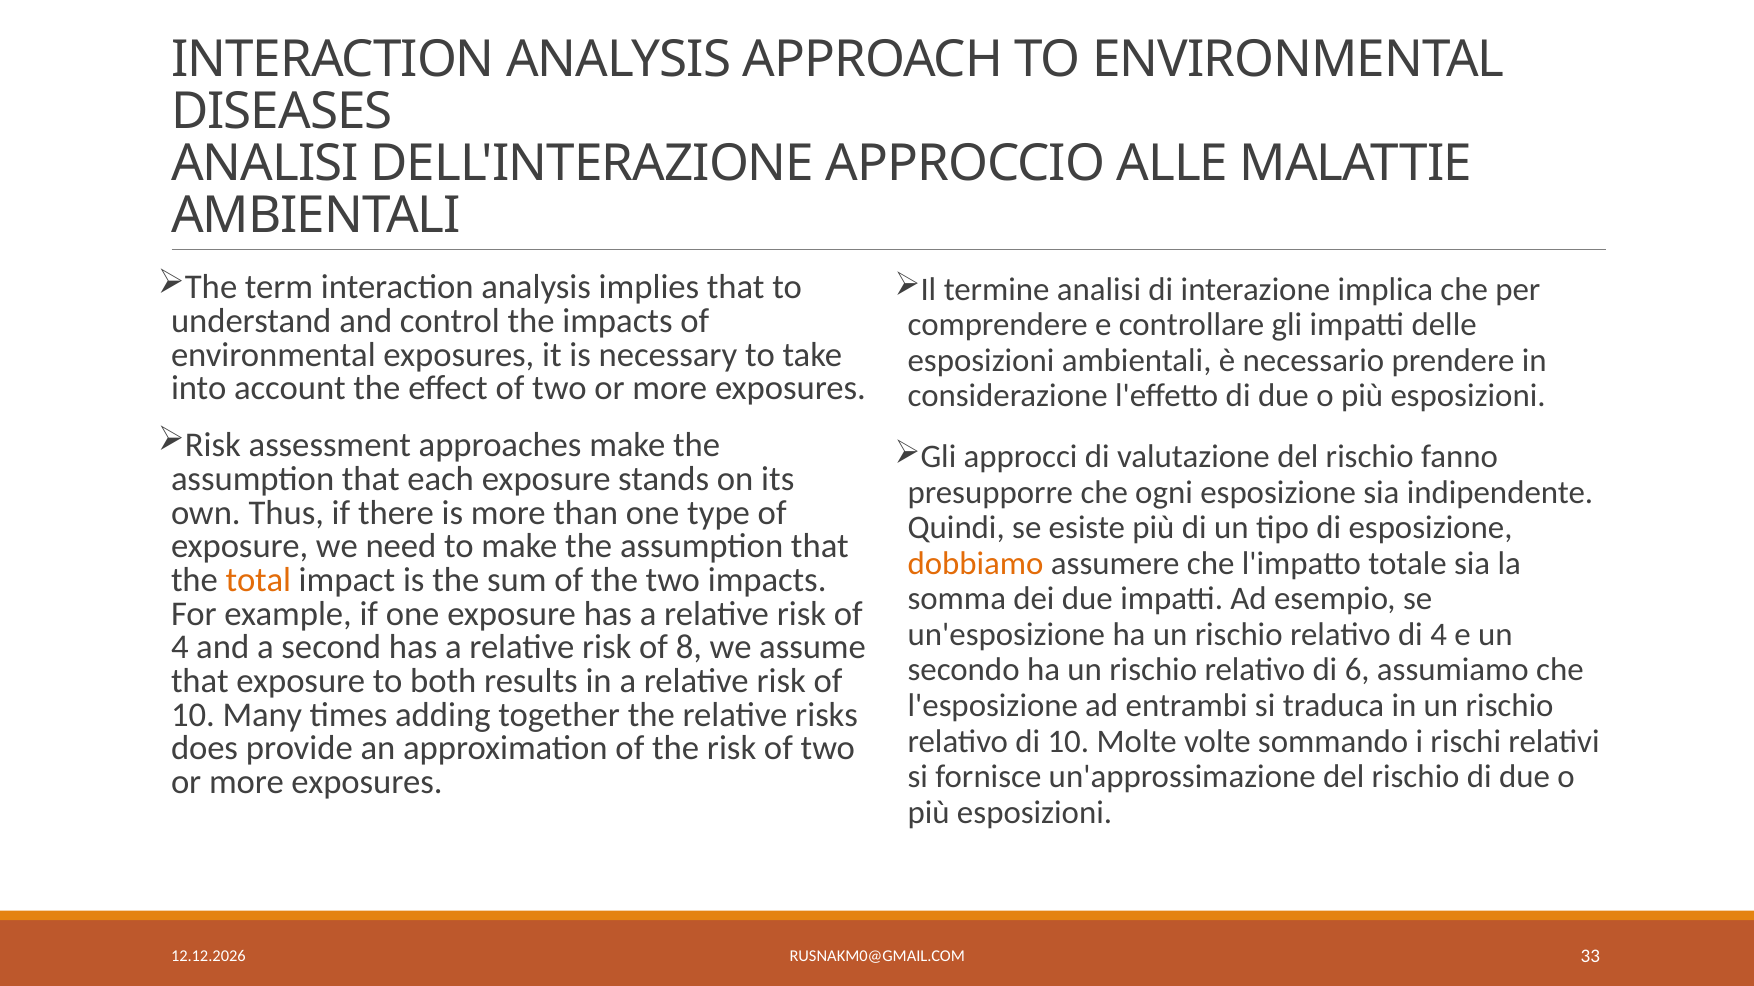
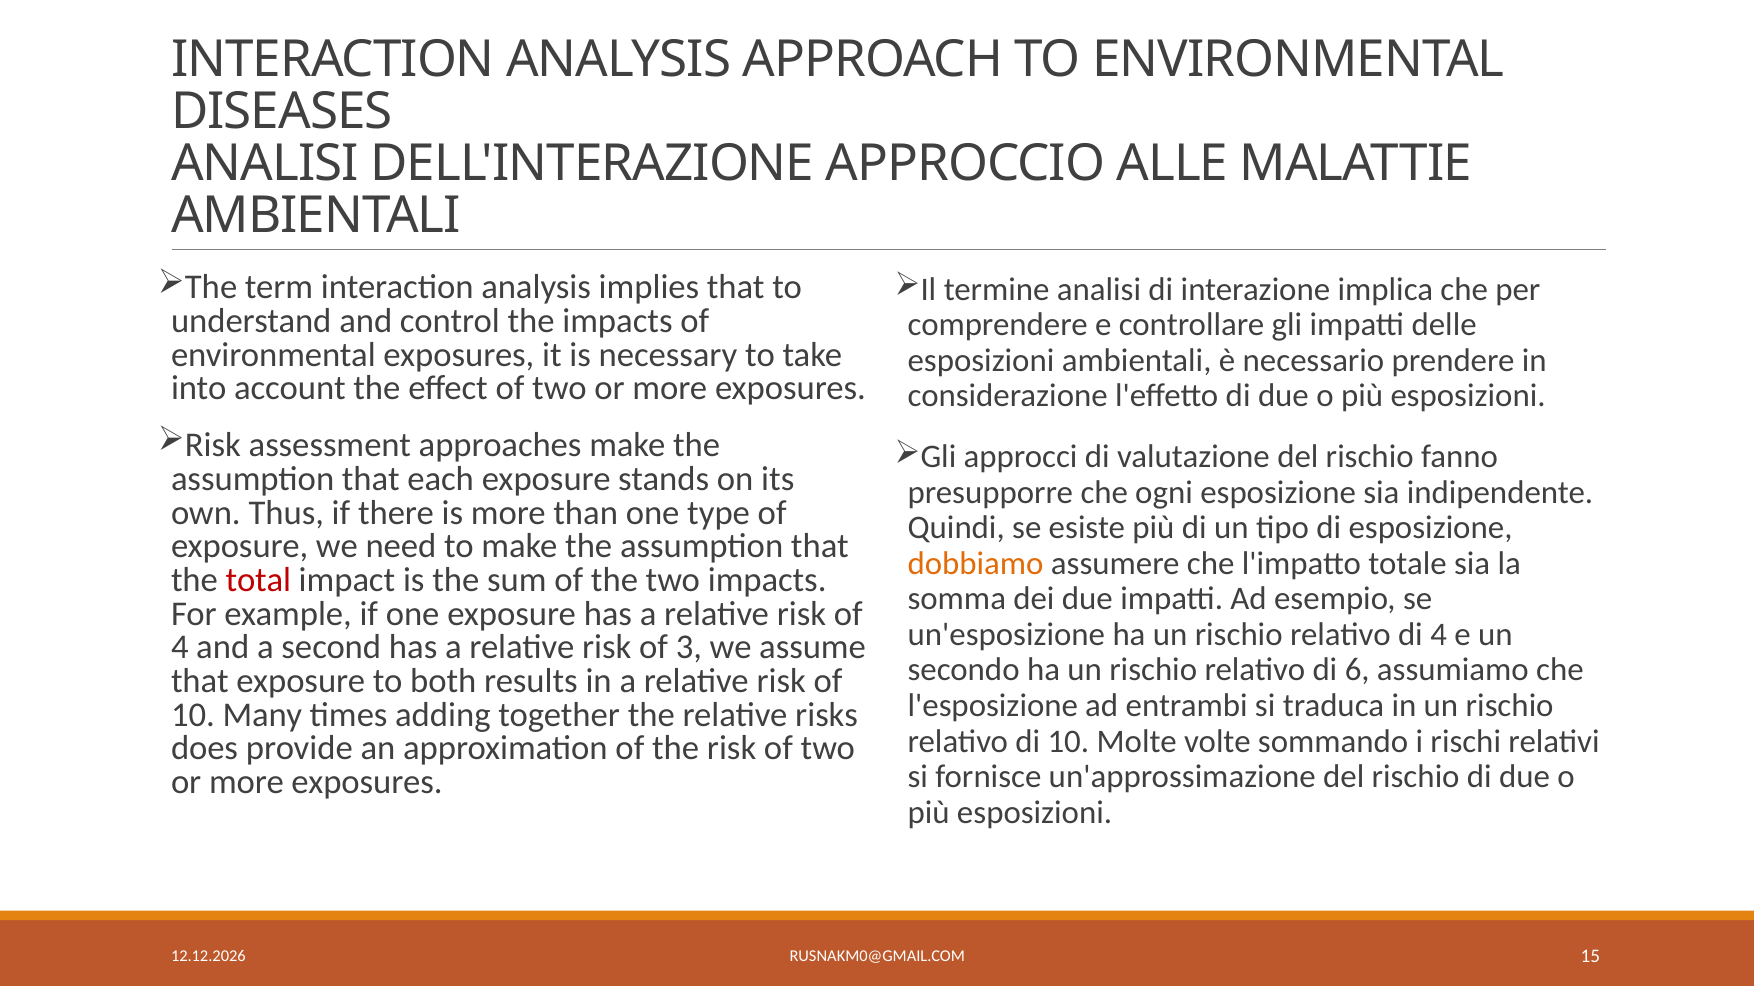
total colour: orange -> red (258, 580)
8: 8 -> 3 (689, 648)
33: 33 -> 15 (1590, 957)
